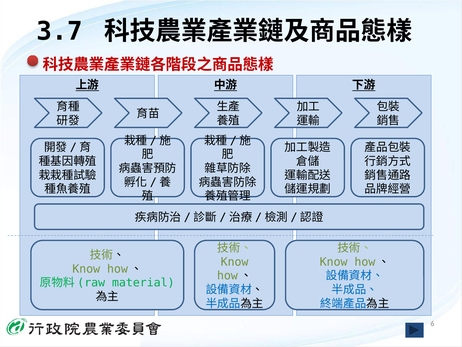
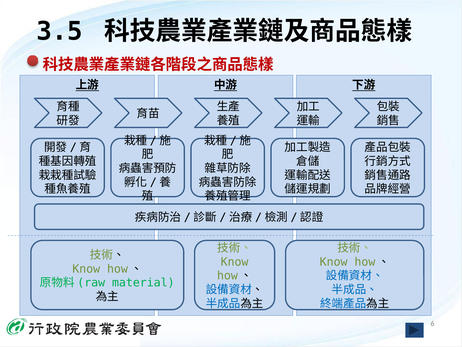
3.7: 3.7 -> 3.5 (60, 31)
